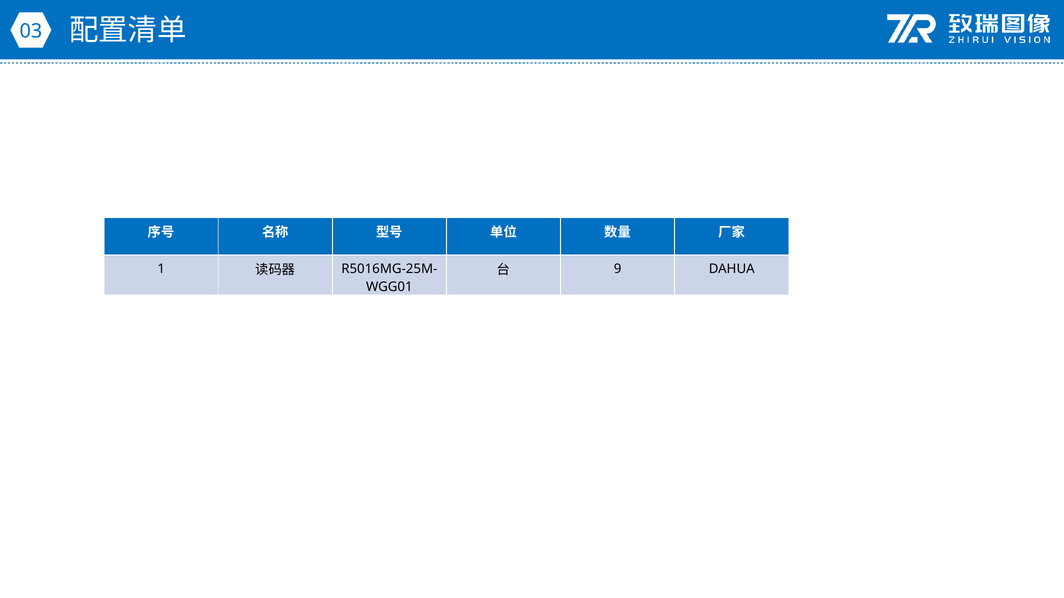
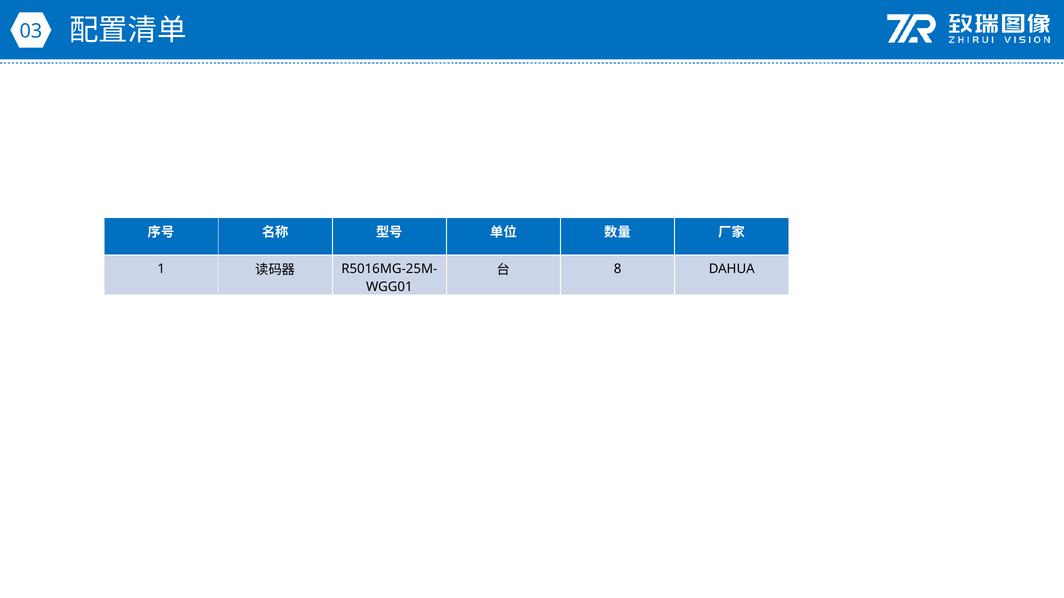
9: 9 -> 8 (618, 269)
